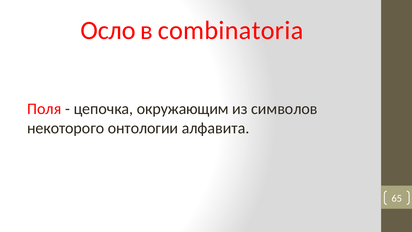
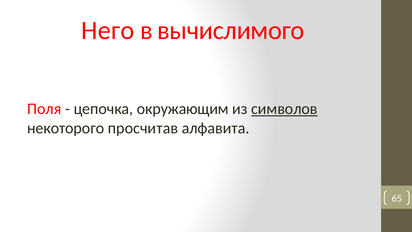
Осло: Осло -> Него (108, 30)
combinatoria: combinatoria -> вычислимого (231, 30)
символов underline: none -> present (284, 109)
онтологии: онтологии -> просчитав (143, 128)
